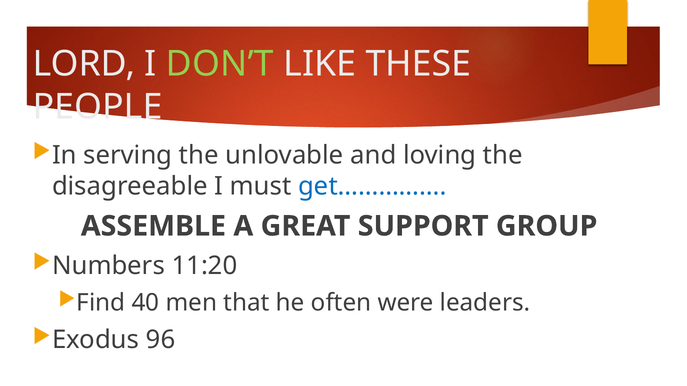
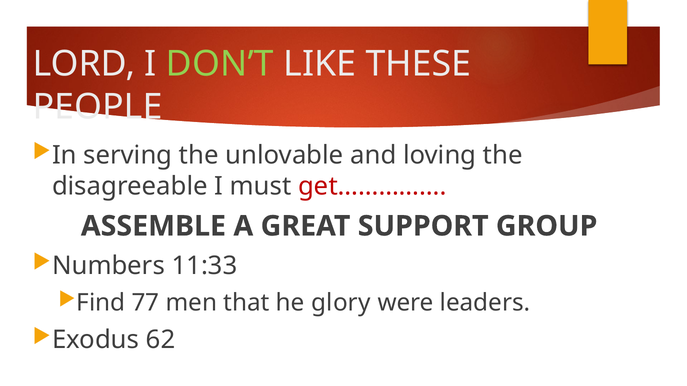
get…………… colour: blue -> red (372, 186)
11:20: 11:20 -> 11:33 (205, 266)
40: 40 -> 77 (145, 303)
often: often -> glory (341, 303)
96: 96 -> 62 (161, 340)
